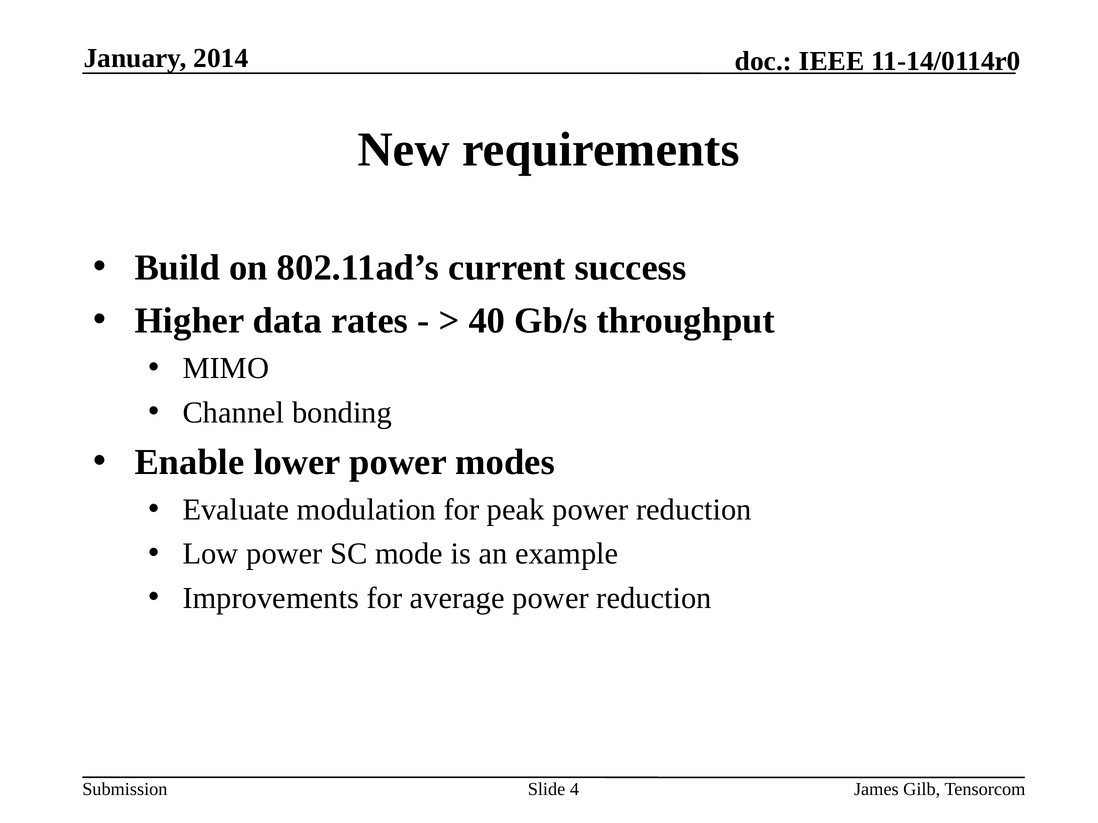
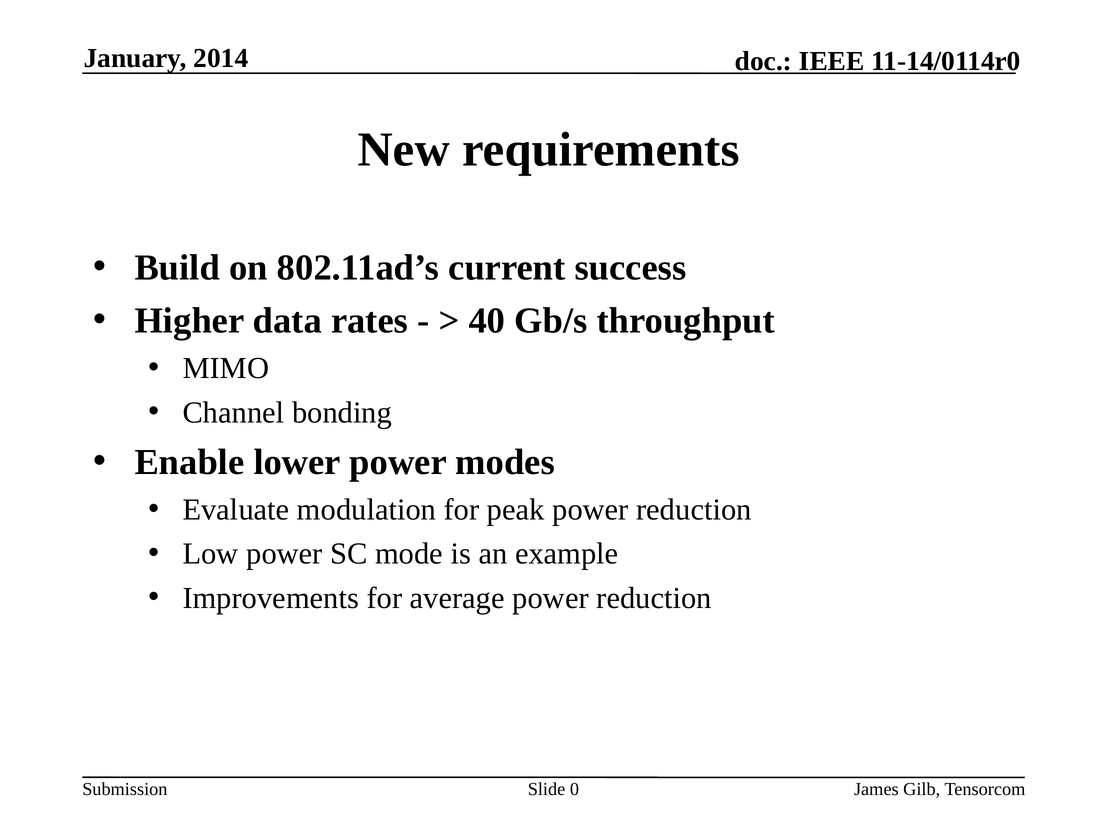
4: 4 -> 0 (574, 790)
